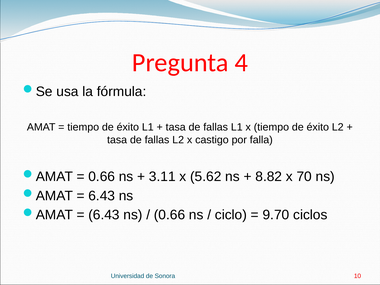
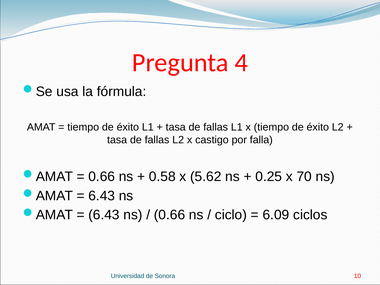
3.11: 3.11 -> 0.58 (162, 177)
8.82: 8.82 -> 0.25 (269, 177)
9.70: 9.70 -> 6.09 (276, 215)
